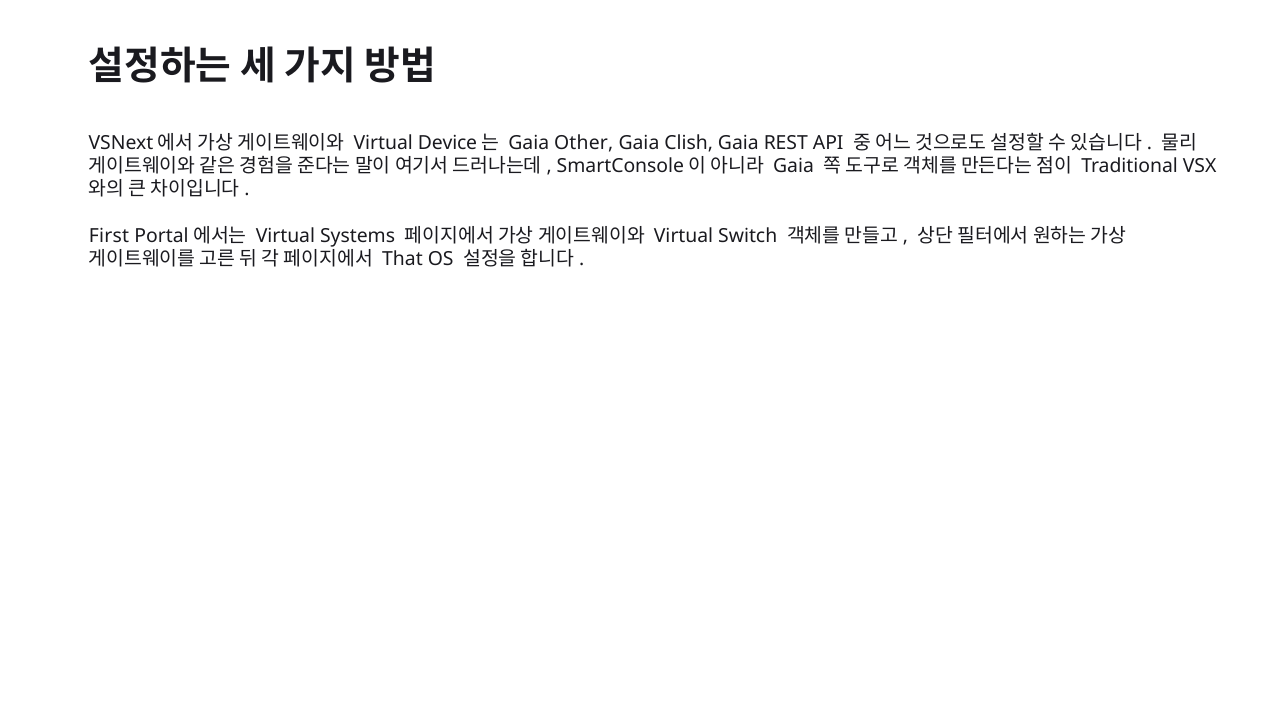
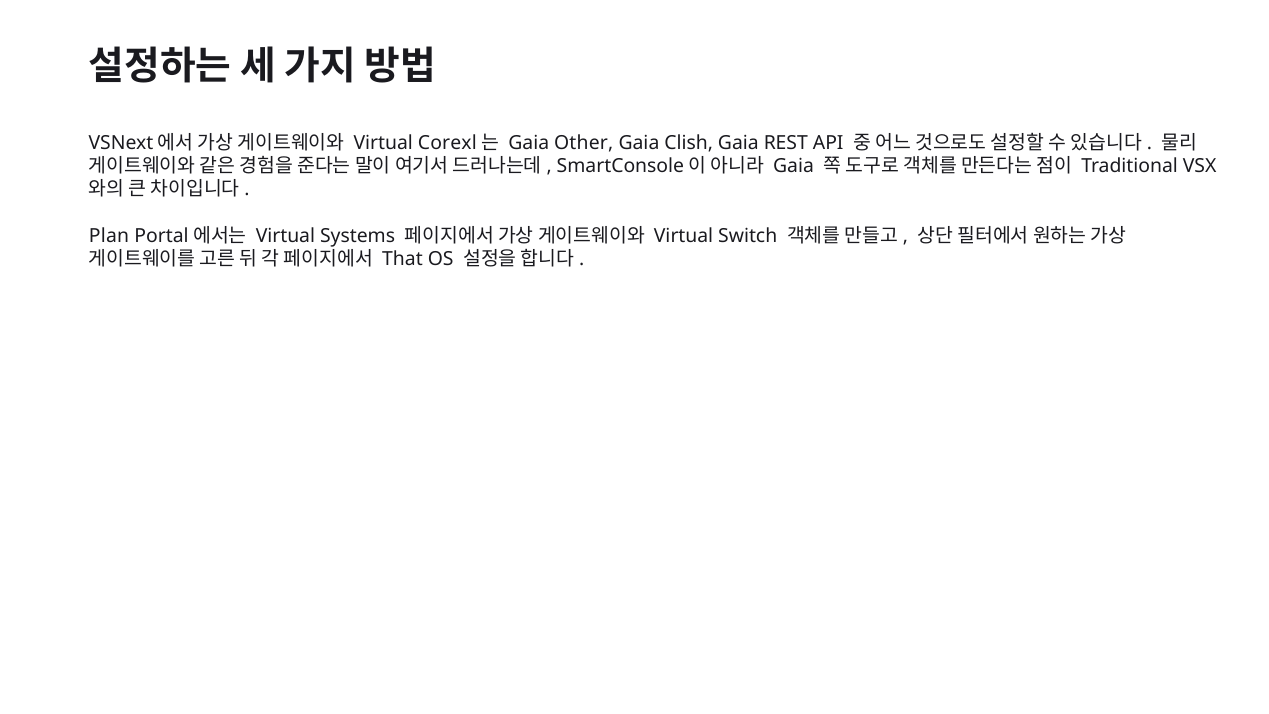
Device: Device -> Corexl (447, 143)
First: First -> Plan (109, 236)
